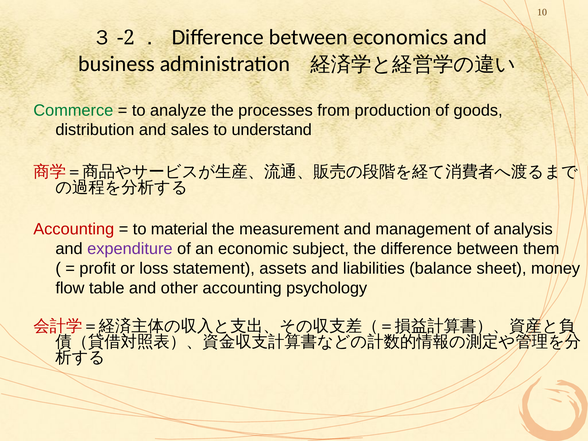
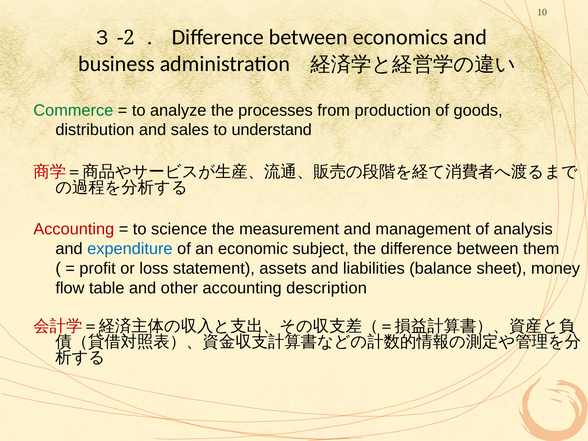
material: material -> science (179, 229)
expenditure colour: purple -> blue (130, 249)
psychology: psychology -> description (327, 288)
